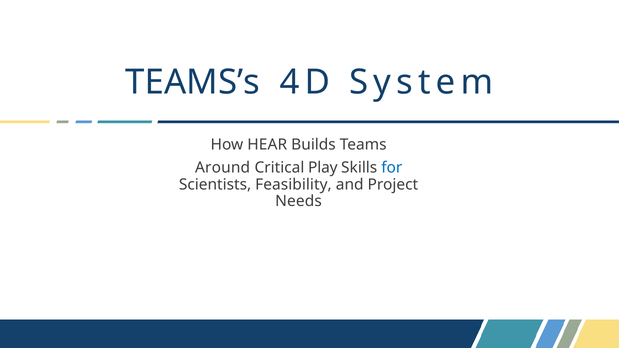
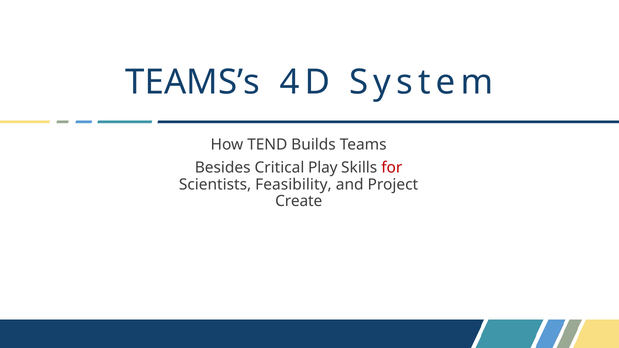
HEAR: HEAR -> TEND (267, 145)
Around: Around -> Besides (223, 168)
for colour: blue -> red (392, 168)
Needs: Needs -> Create (299, 201)
